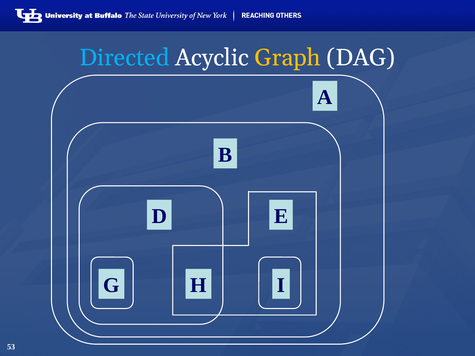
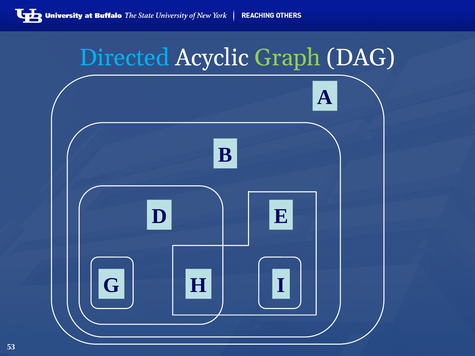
Graph colour: yellow -> light green (288, 58)
